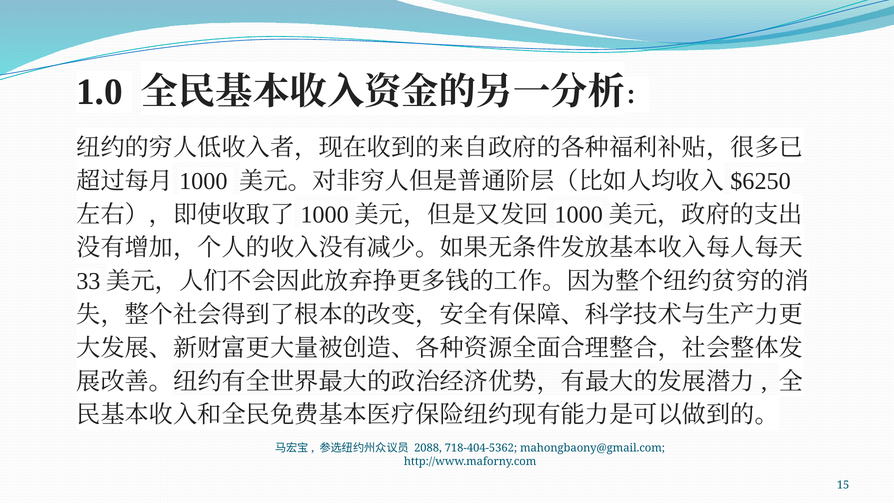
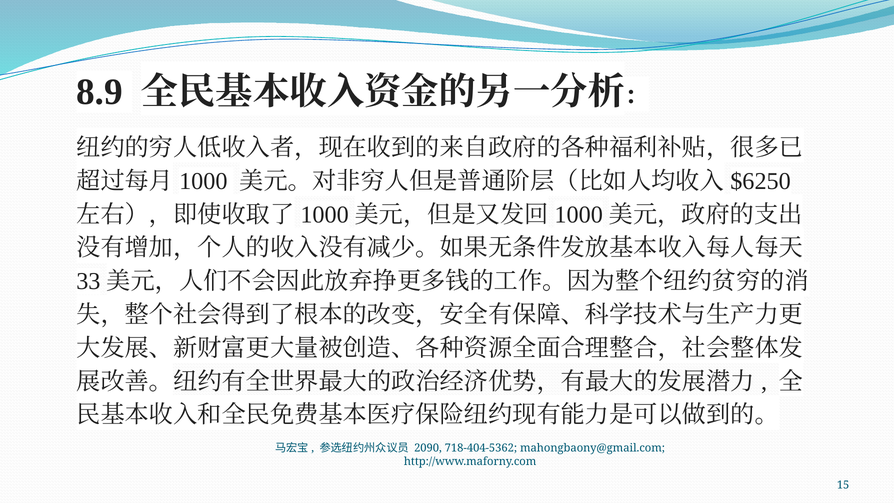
1.0: 1.0 -> 8.9 (100, 92)
2088: 2088 -> 2090 (428, 448)
